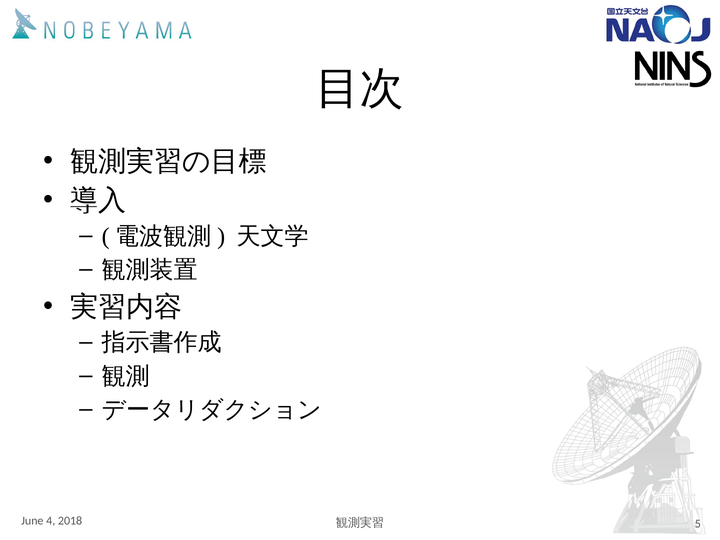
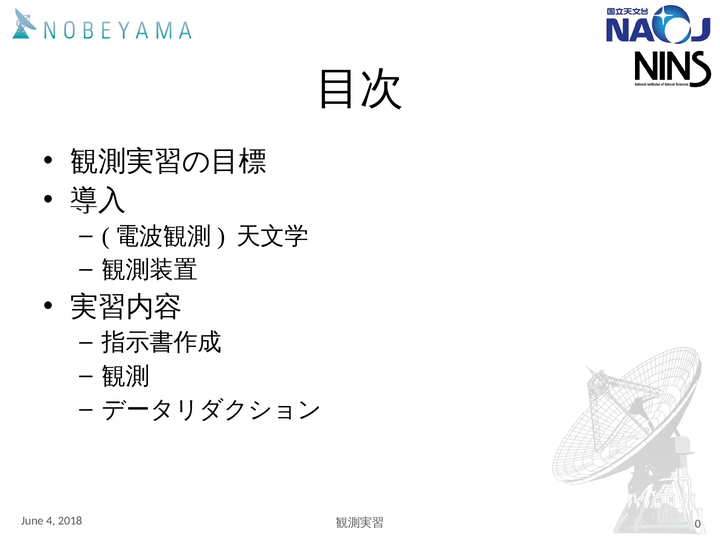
5: 5 -> 0 (698, 524)
